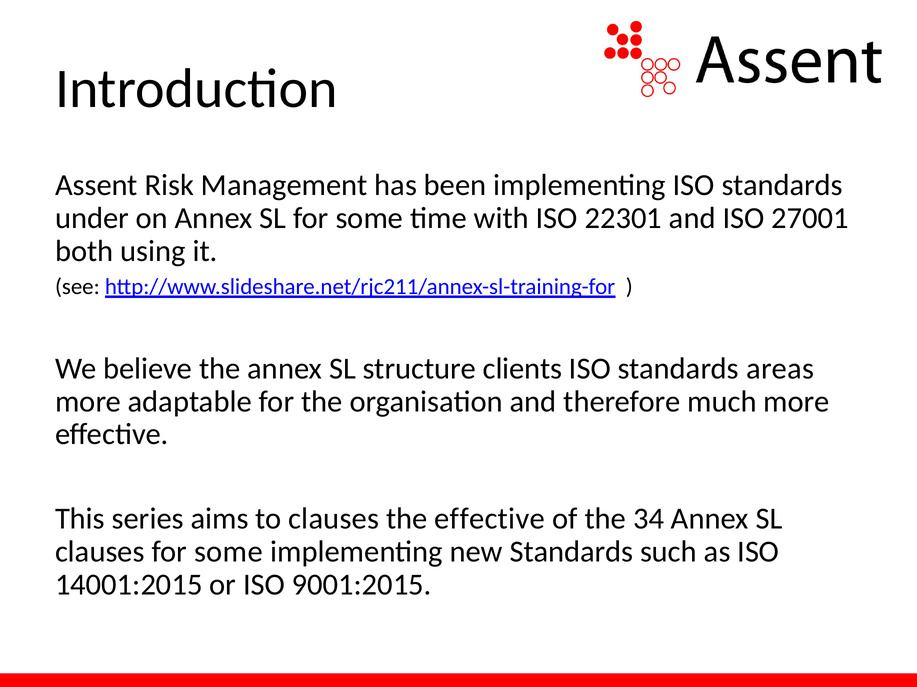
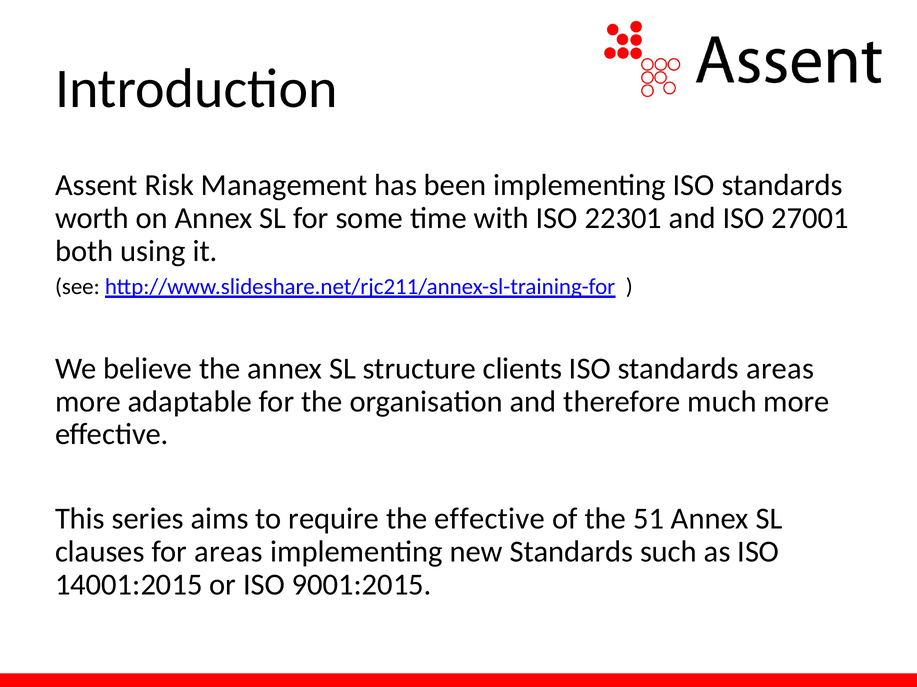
under: under -> worth (92, 219)
to clauses: clauses -> require (334, 519)
34: 34 -> 51 (649, 519)
clauses for some: some -> areas (228, 552)
